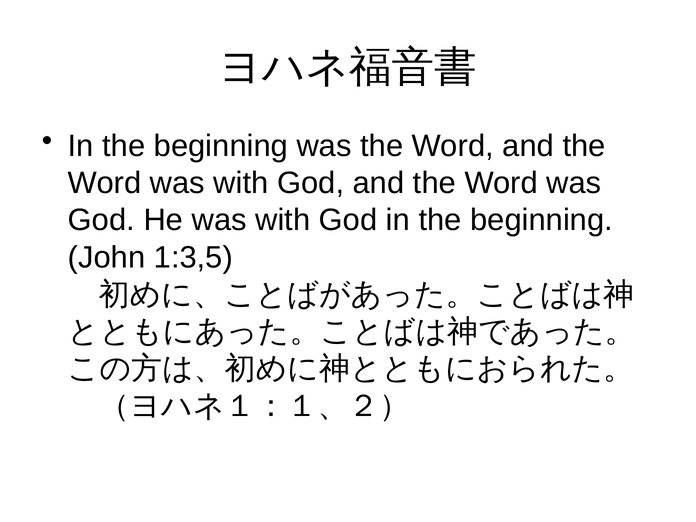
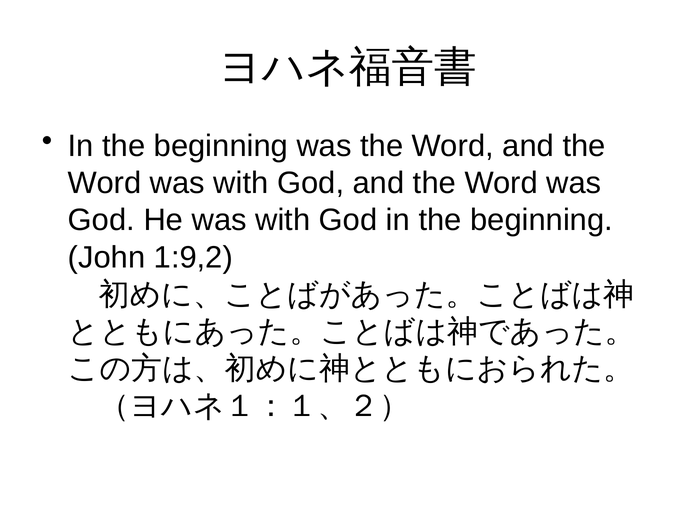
1:3,5: 1:3,5 -> 1:9,2 (193, 257)
